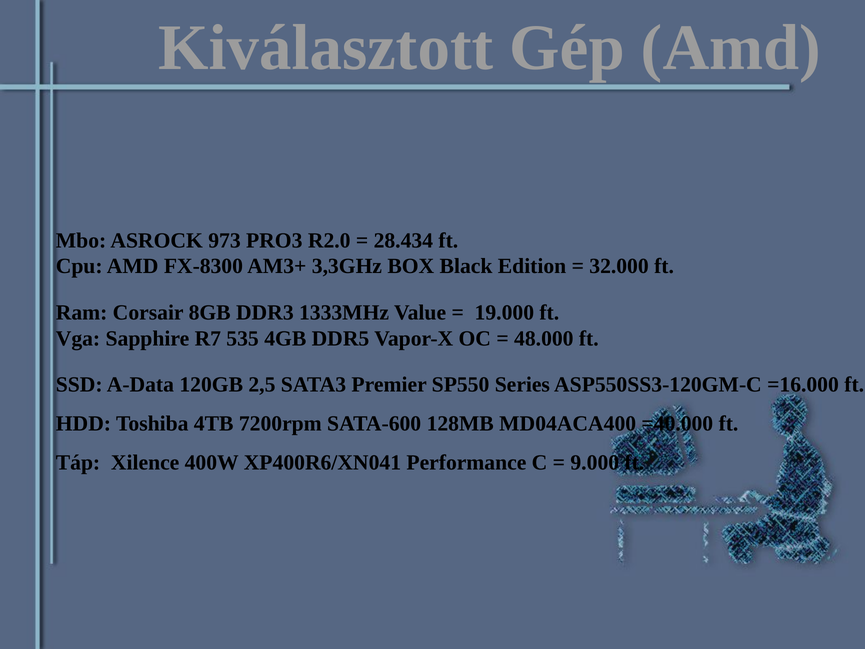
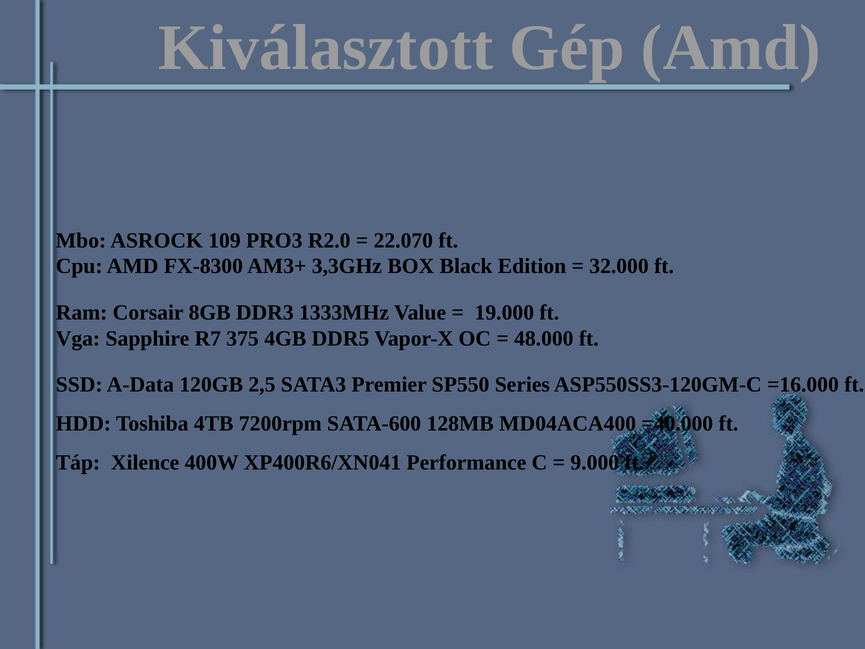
973: 973 -> 109 (224, 240)
28.434: 28.434 -> 22.070 (403, 240)
535: 535 -> 375 (243, 338)
